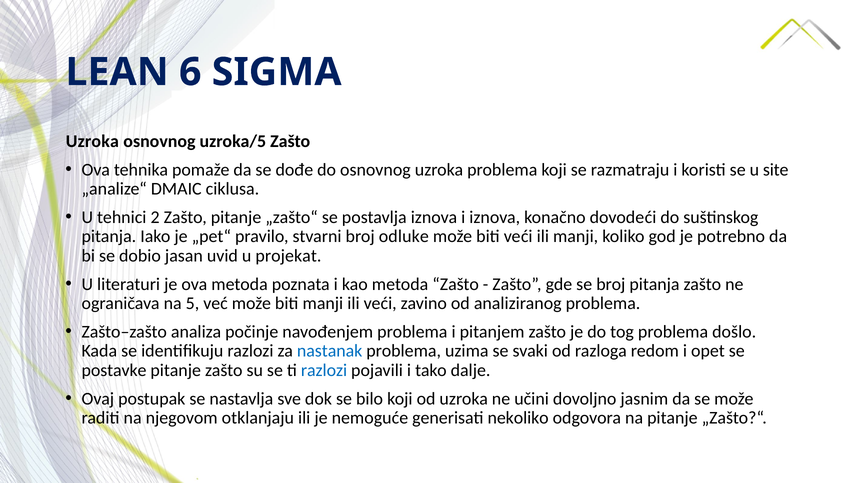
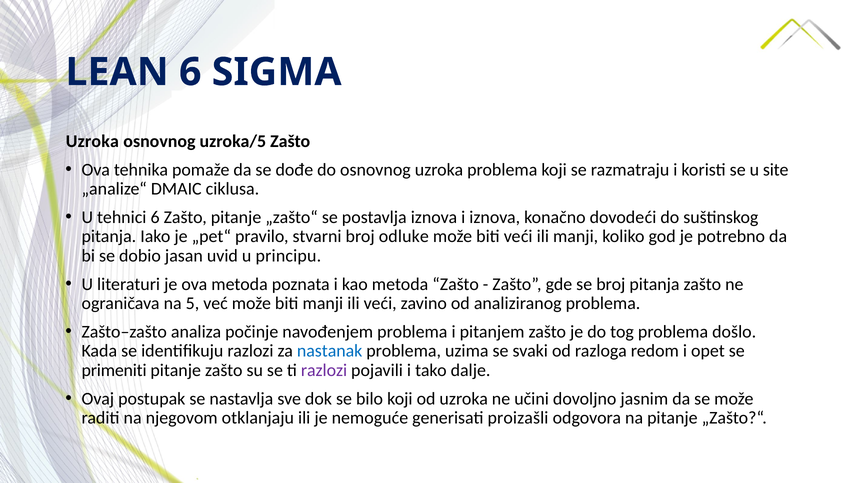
tehnici 2: 2 -> 6 (155, 217)
projekat: projekat -> principu (288, 256)
postavke: postavke -> primeniti (114, 370)
razlozi colour: blue -> purple (324, 370)
nekoliko: nekoliko -> proizašli (518, 418)
